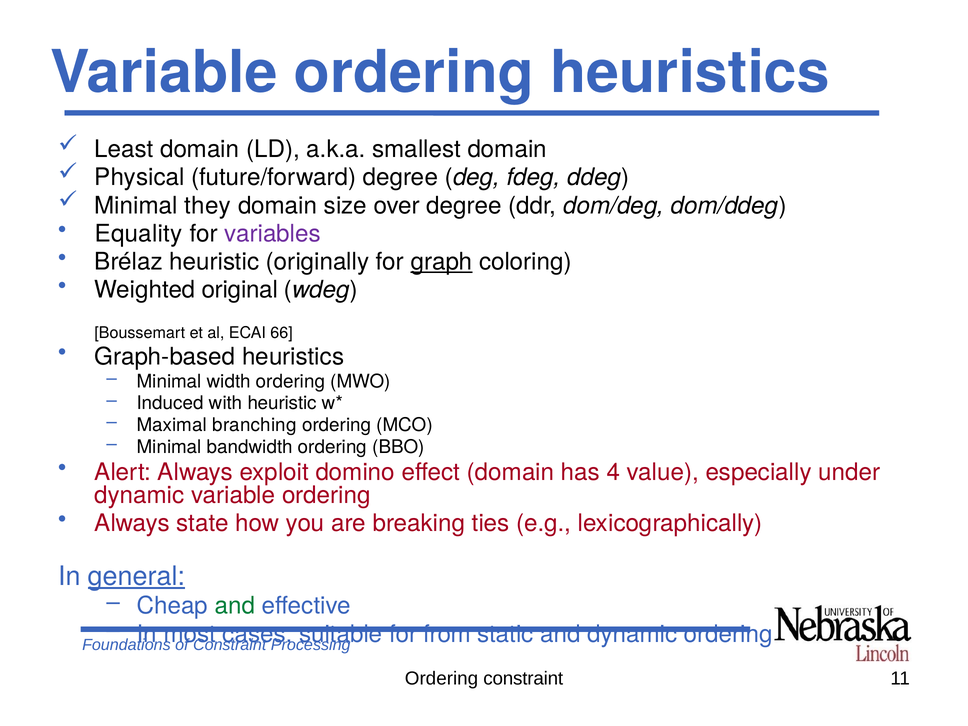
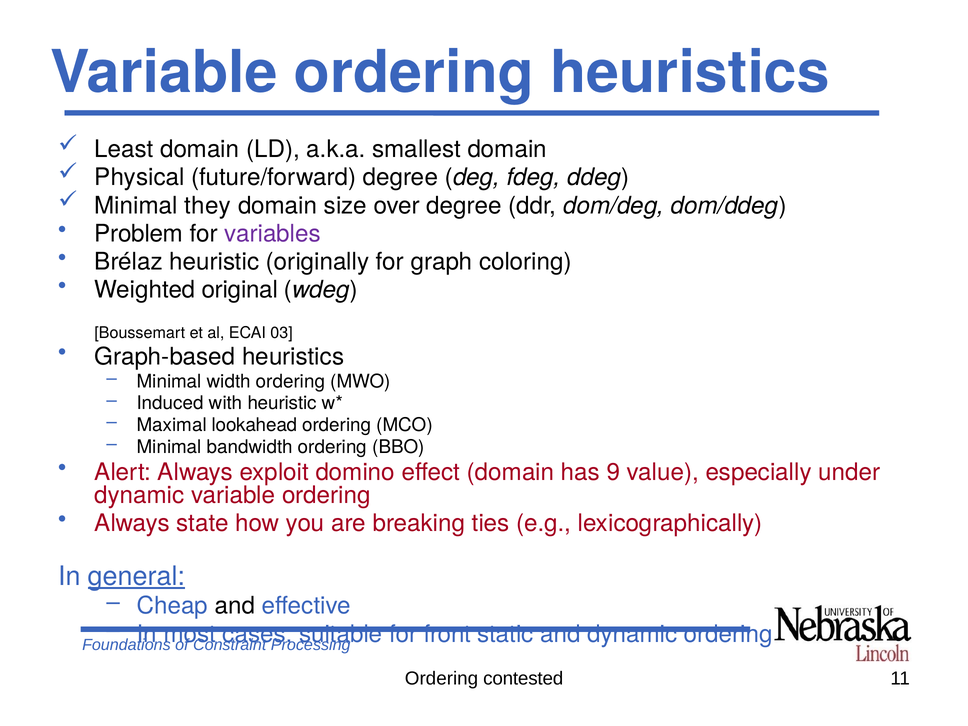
Equality: Equality -> Problem (139, 234)
graph underline: present -> none (441, 262)
66: 66 -> 03 (282, 333)
branching: branching -> lookahead (255, 425)
4: 4 -> 9 (613, 472)
and colour: green -> black (235, 606)
from: from -> front (447, 634)
Ordering constraint: constraint -> contested (523, 679)
